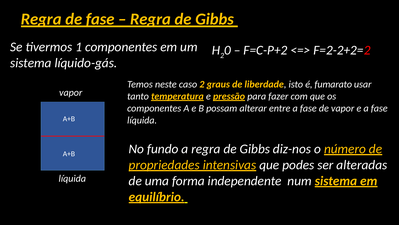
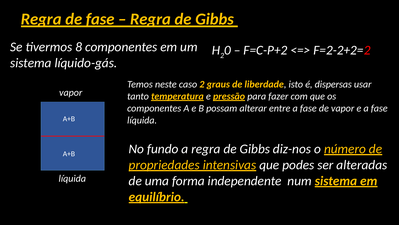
1: 1 -> 8 (79, 47)
fumarato: fumarato -> dispersas (333, 84)
